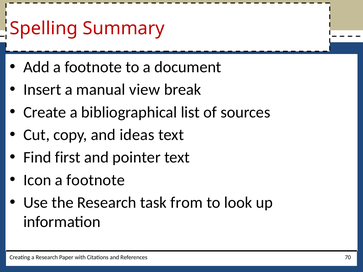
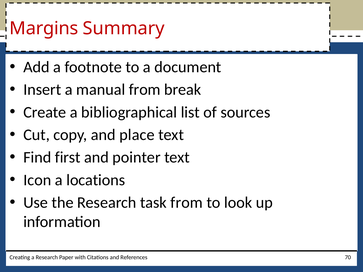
Spelling: Spelling -> Margins (44, 28)
manual view: view -> from (145, 90)
ideas: ideas -> place (137, 135)
footnote: footnote -> locations (96, 180)
